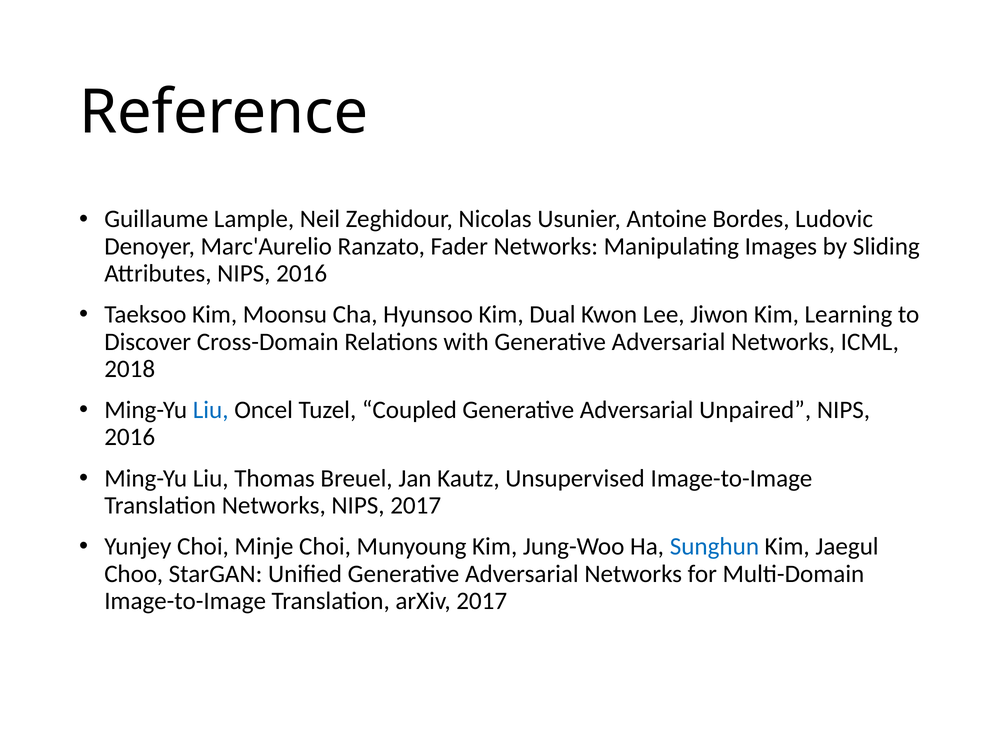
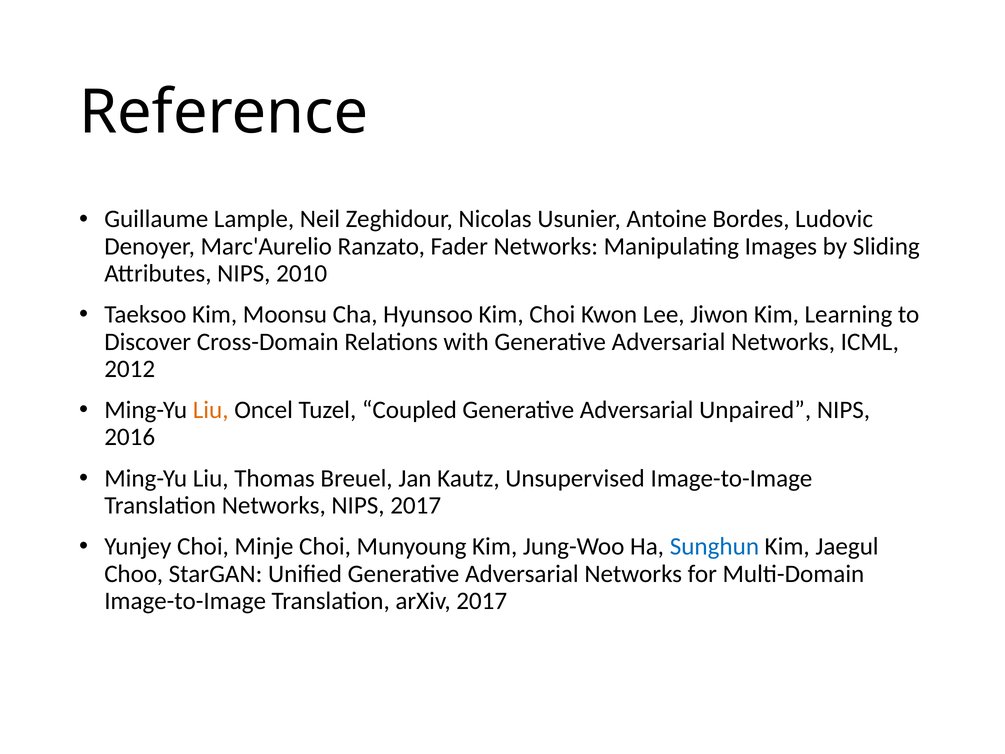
Attributes NIPS 2016: 2016 -> 2010 (302, 273)
Kim Dual: Dual -> Choi (552, 314)
2018: 2018 -> 2012 (130, 369)
Liu colour: blue -> orange (211, 410)
